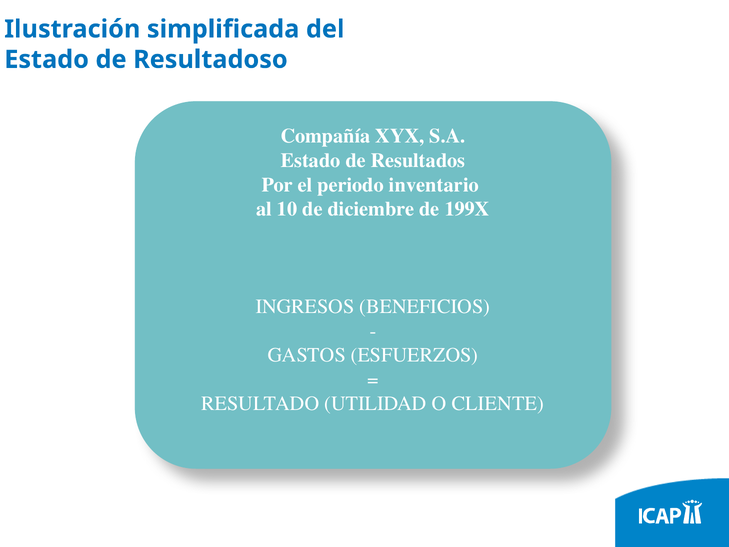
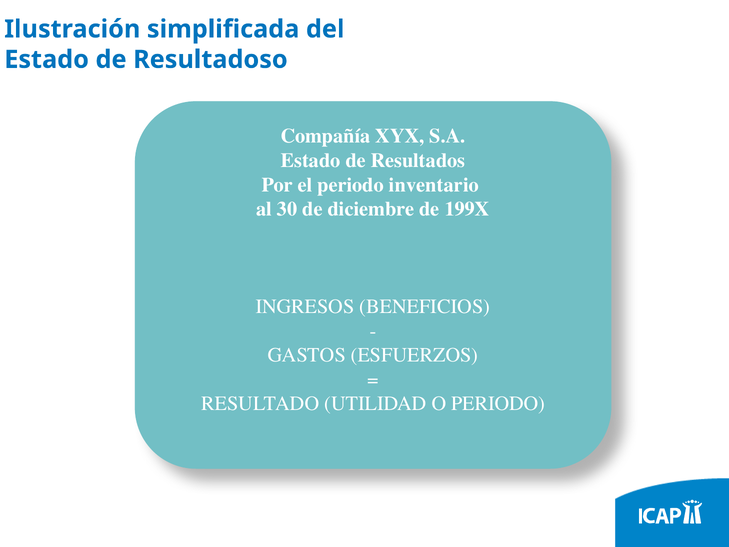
10: 10 -> 30 (287, 209)
O CLIENTE: CLIENTE -> PERIODO (498, 404)
